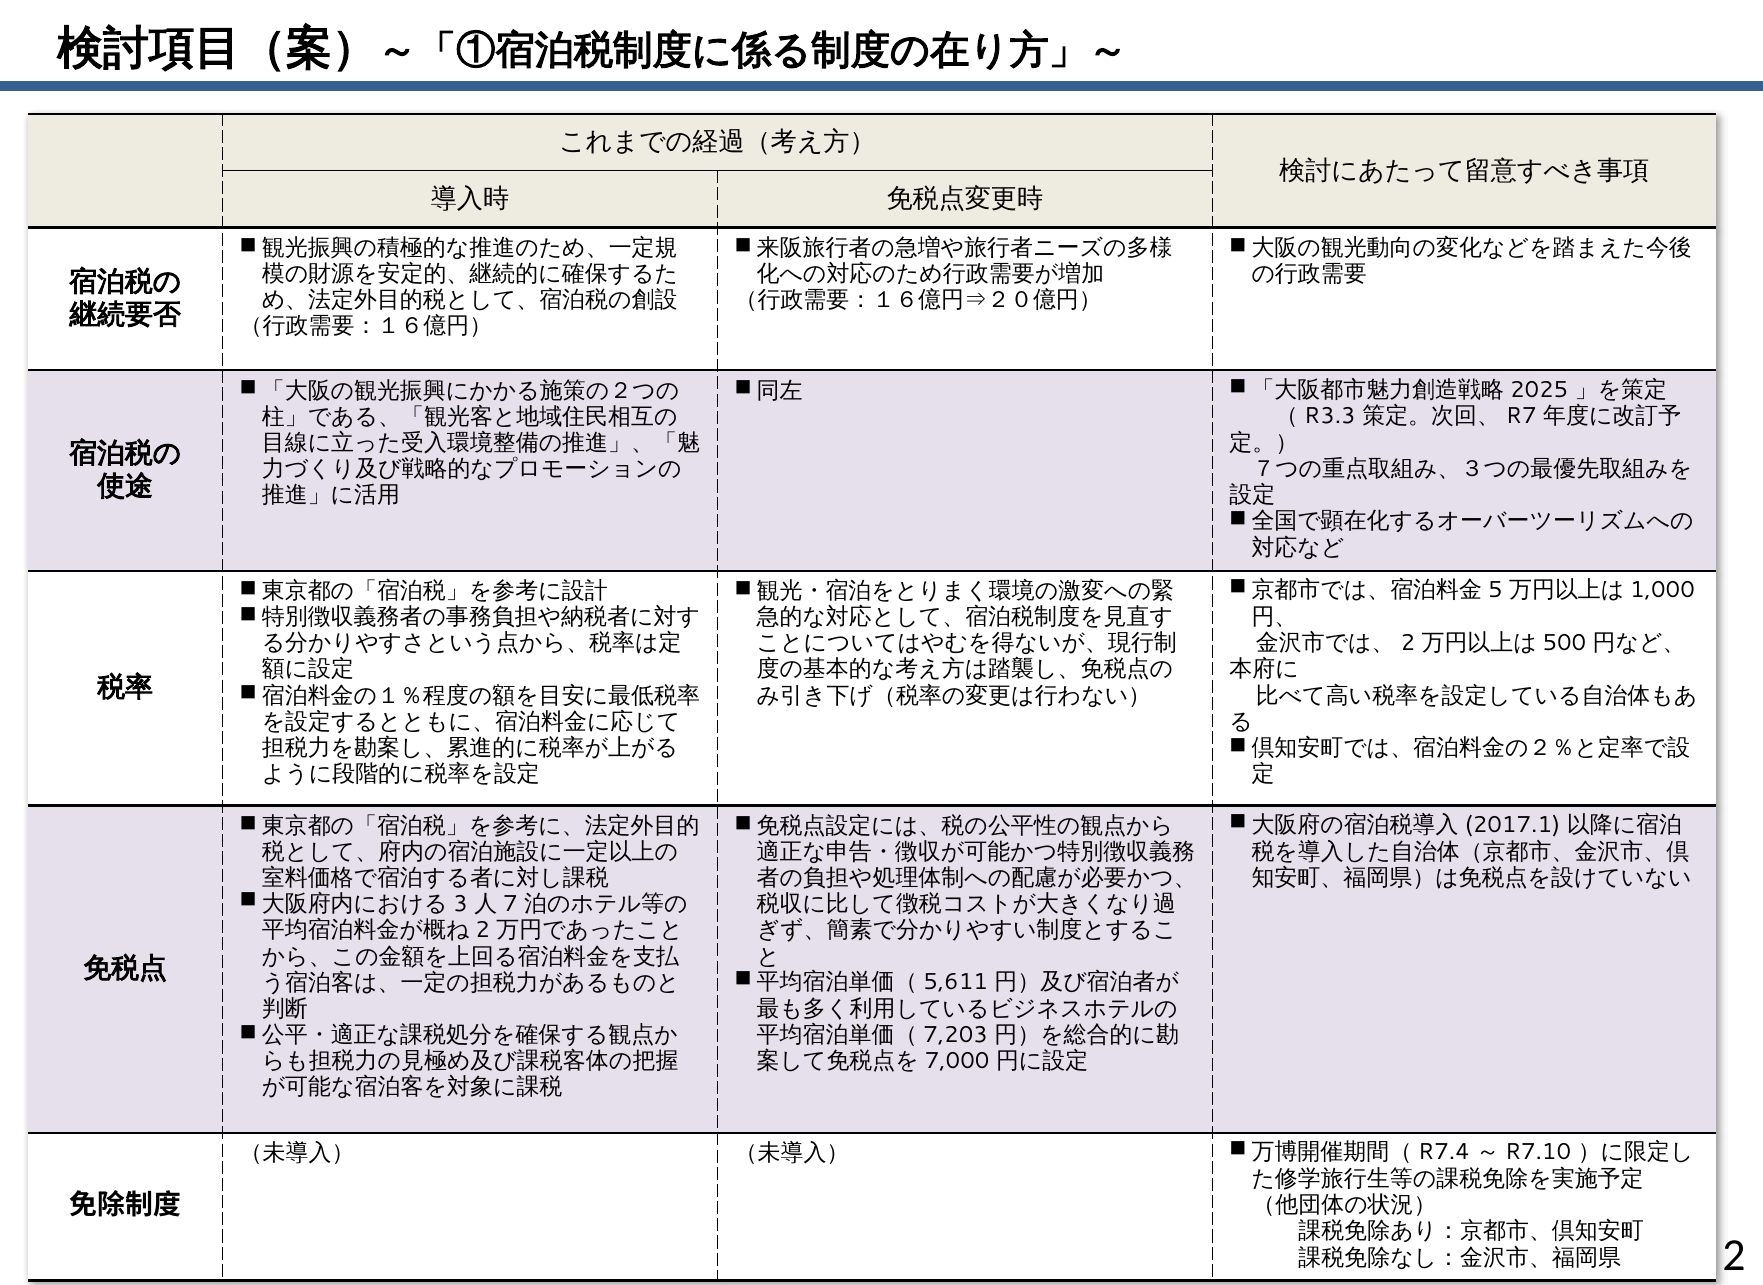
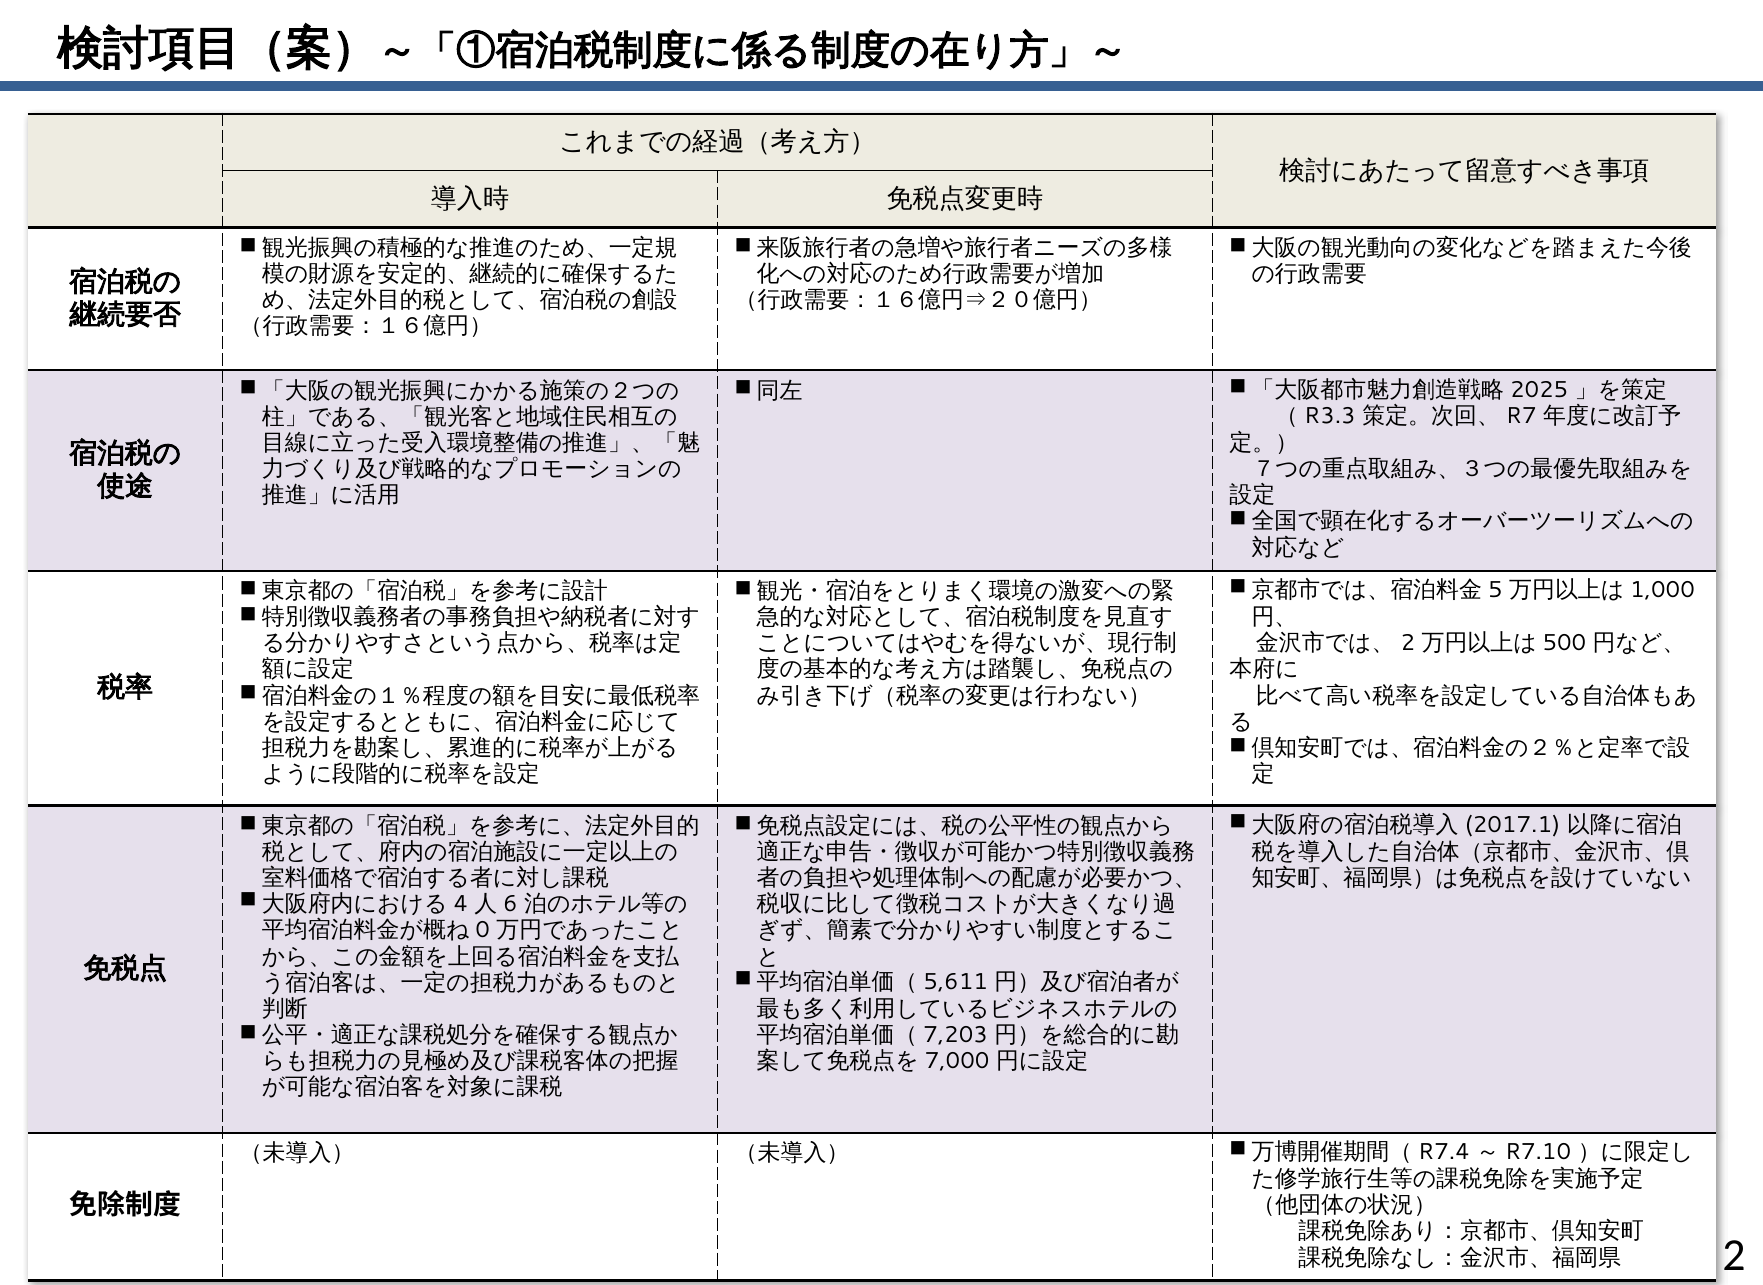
3: 3 -> 4 (461, 904)
7: 7 -> 6 (510, 904)
2: 2 -> 0 (483, 930)
